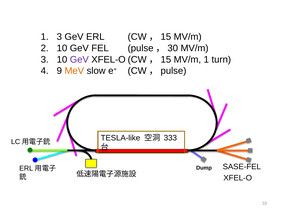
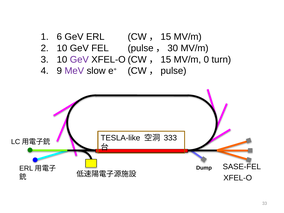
3: 3 -> 6 (59, 37)
MV/m 1: 1 -> 0 (206, 60)
MeV colour: orange -> purple (74, 71)
